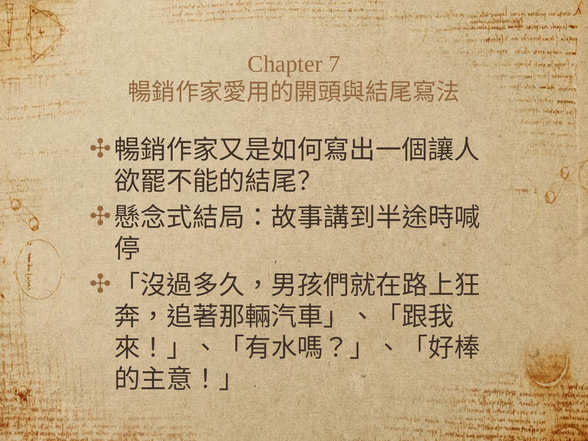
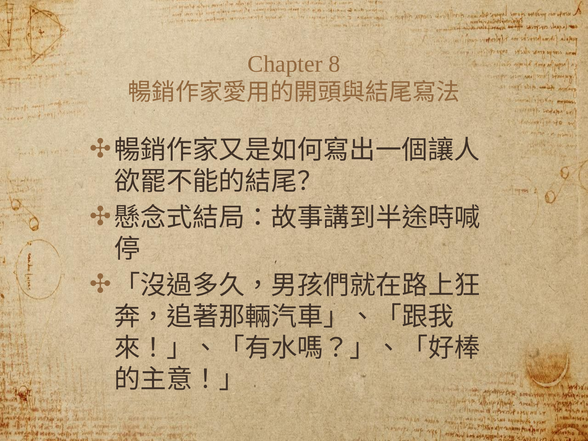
7: 7 -> 8 (334, 64)
